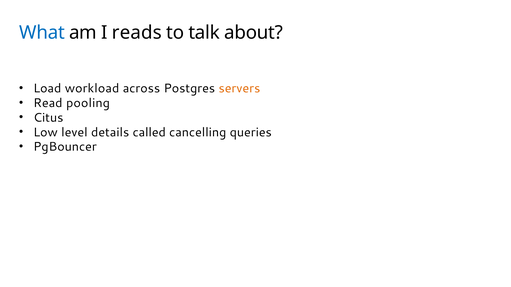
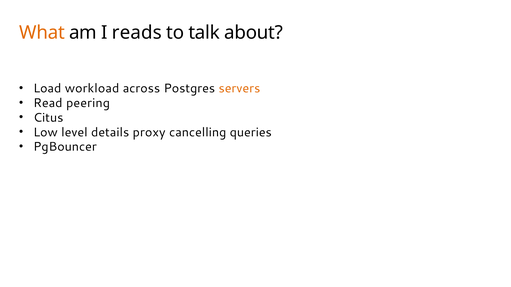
What colour: blue -> orange (42, 33)
pooling: pooling -> peering (88, 103)
called: called -> proxy (149, 132)
